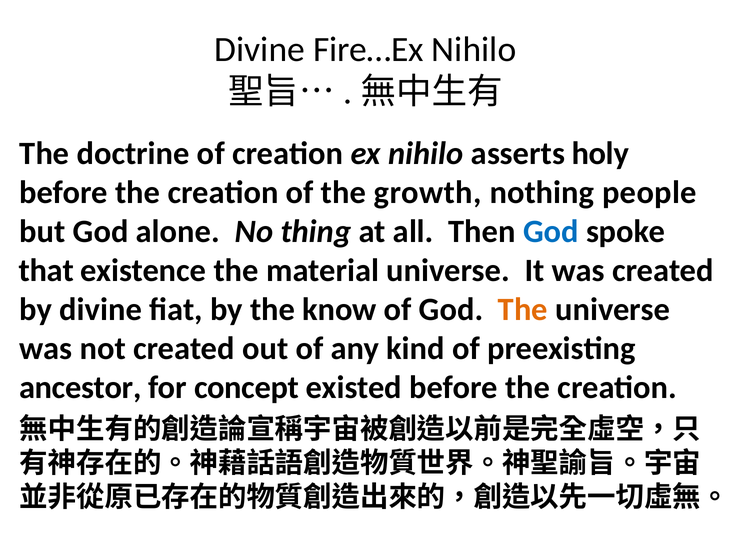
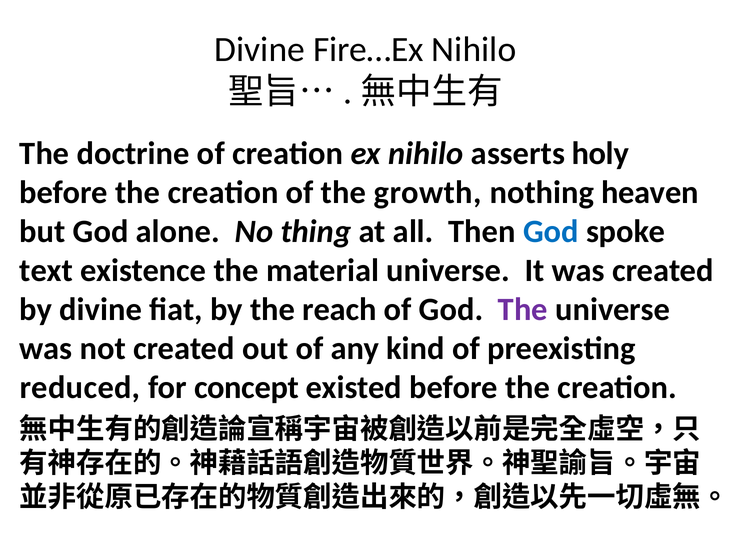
people: people -> heaven (650, 192)
that: that -> text (46, 270)
know: know -> reach (340, 309)
The colour: orange -> purple (523, 309)
ancestor: ancestor -> reduced (80, 388)
